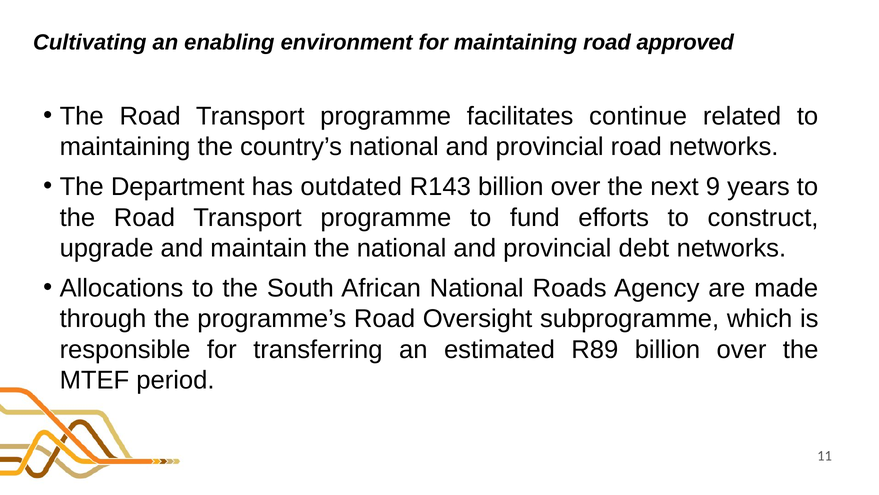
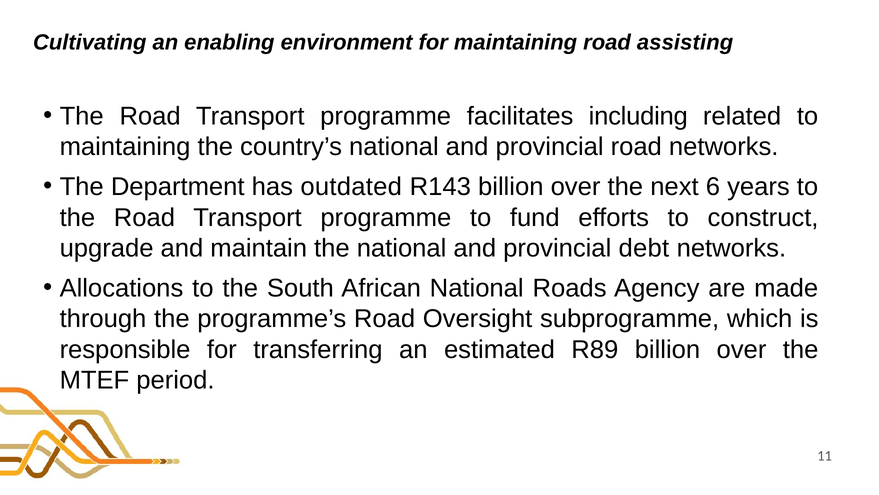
approved: approved -> assisting (685, 42)
continue: continue -> including (638, 116)
9: 9 -> 6 (713, 187)
